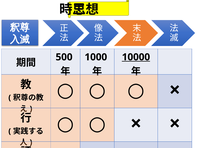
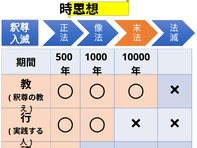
10000 underline: present -> none (136, 57)
